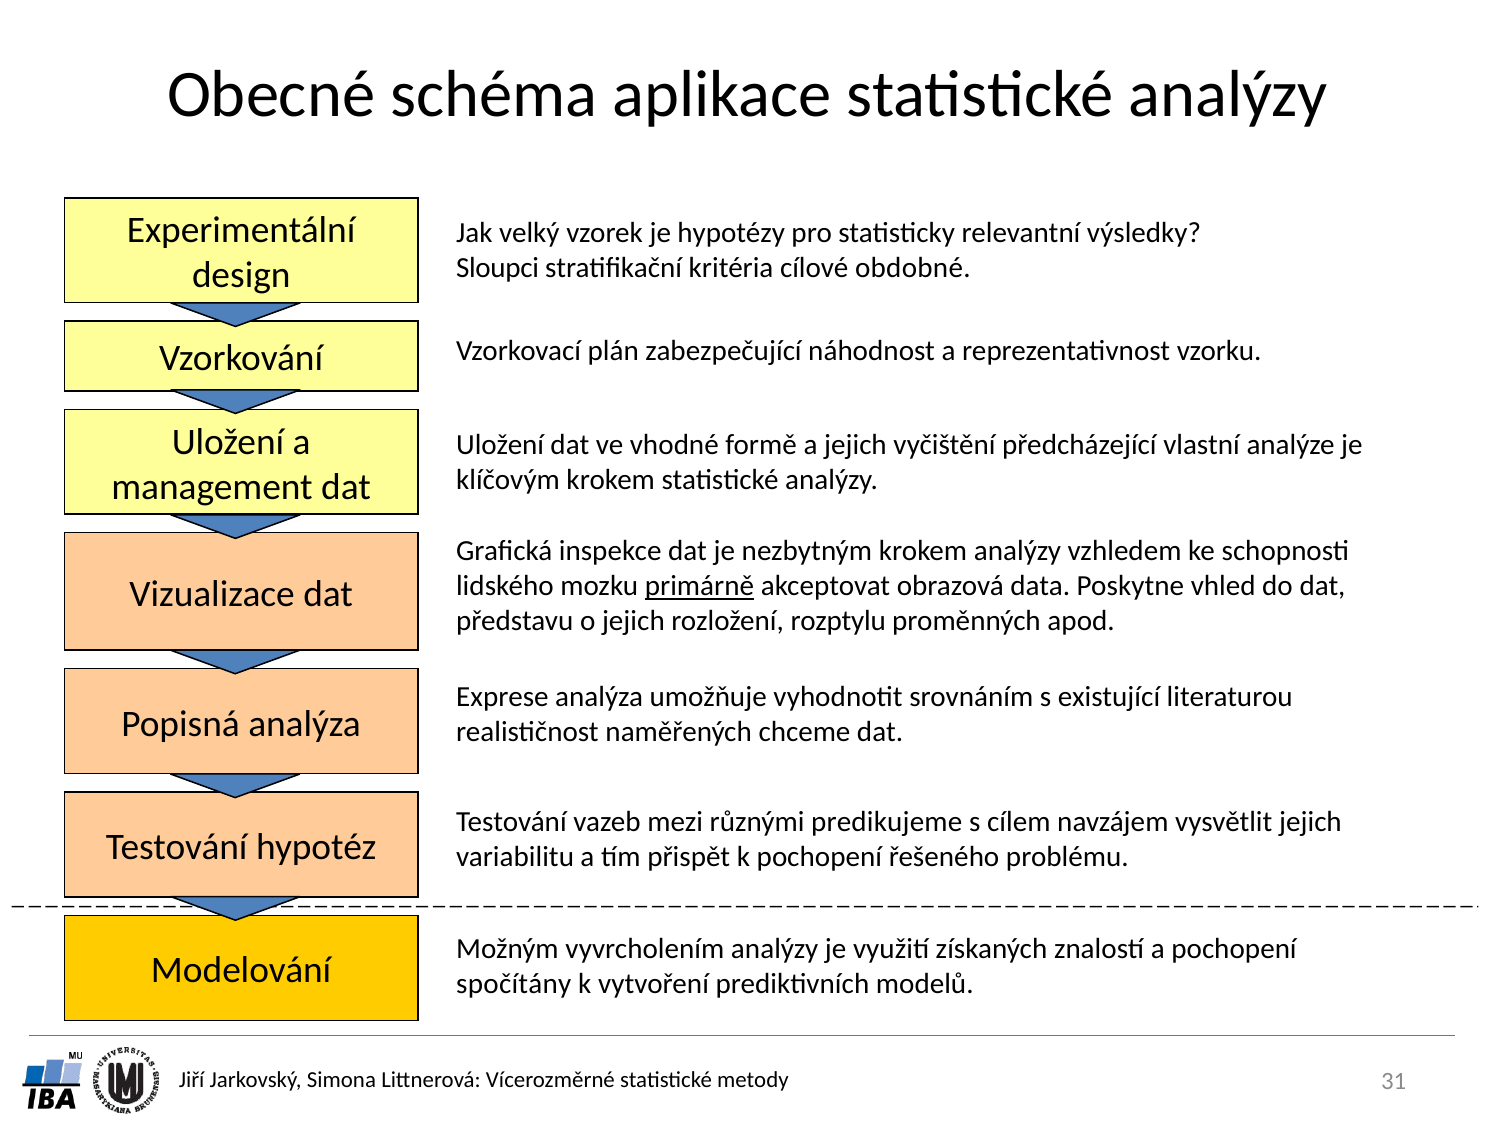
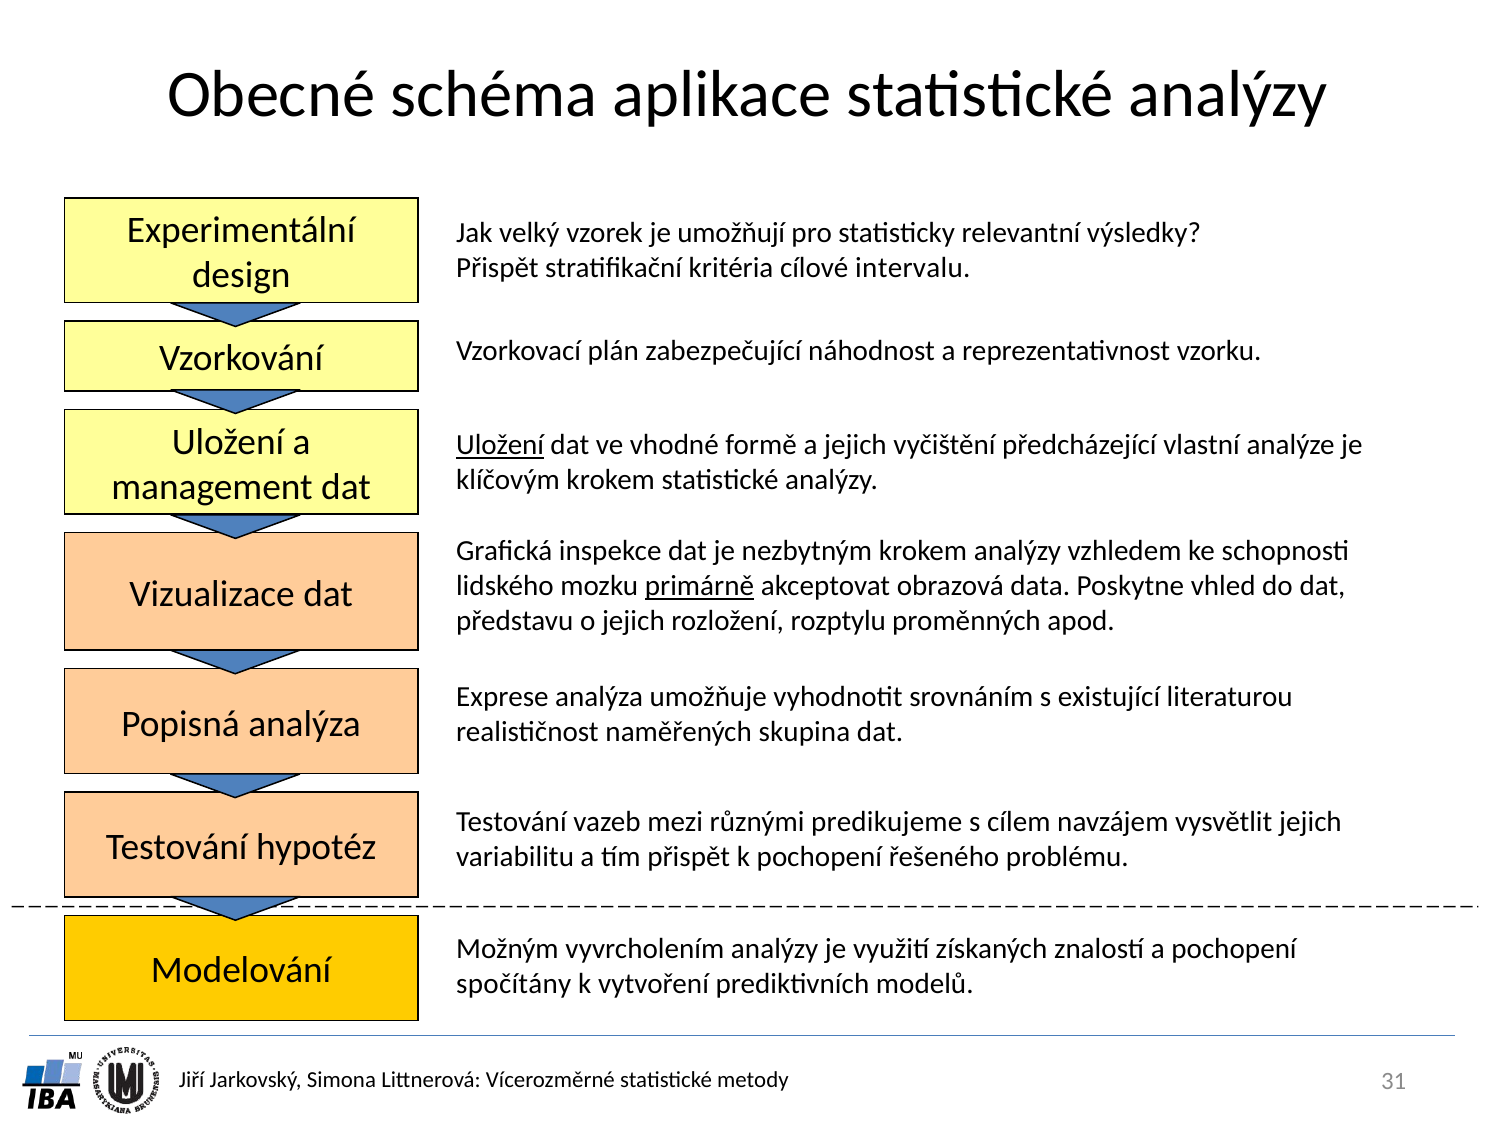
hypotézy: hypotézy -> umožňují (731, 233)
Sloupci: Sloupci -> Přispět (497, 268)
obdobné: obdobné -> intervalu (913, 268)
Uložení underline: none -> present (500, 445)
chceme: chceme -> skupina (804, 732)
